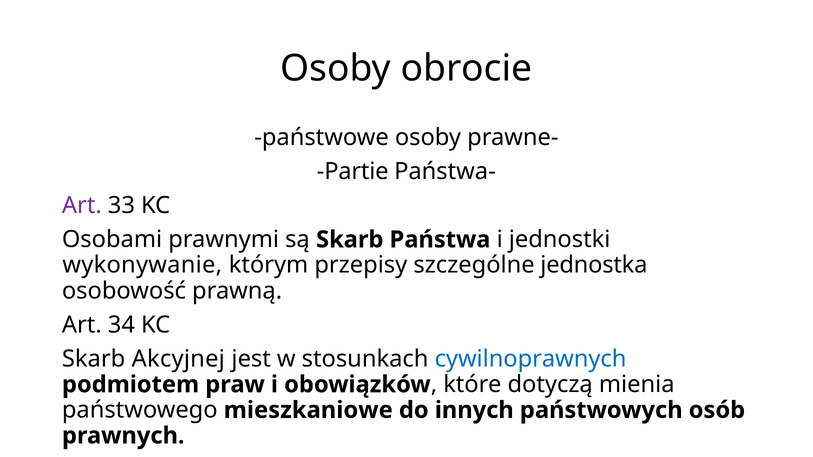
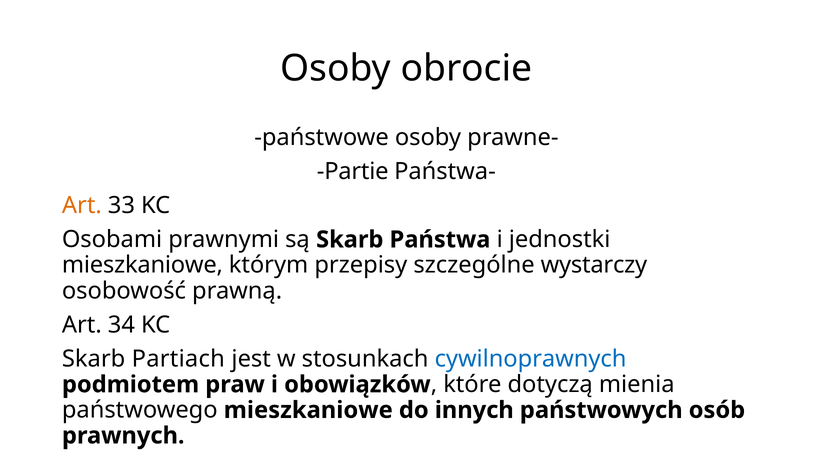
Art colour: purple -> orange (82, 206)
wykonywanie: wykonywanie -> mieszkaniowe (142, 265)
jednostka: jednostka -> wystarczy (594, 265)
Akcyjnej: Akcyjnej -> Partiach (178, 359)
